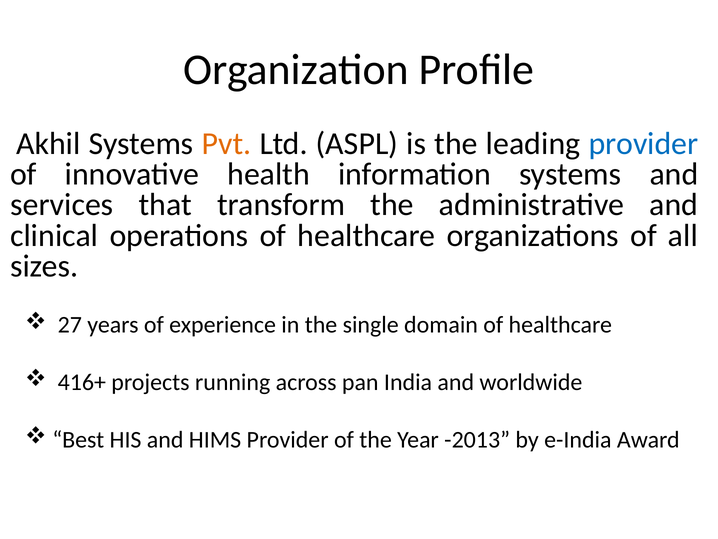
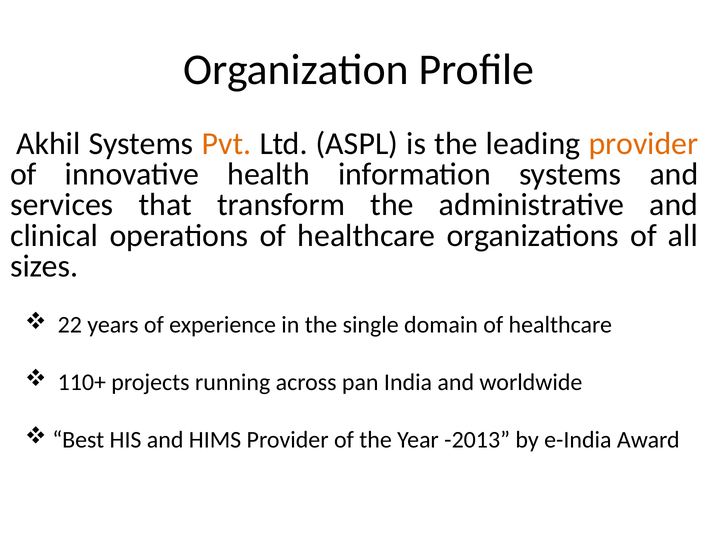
provider colour: blue -> orange (643, 143)
27: 27 -> 22 (70, 325)
416+: 416+ -> 110+ (82, 382)
